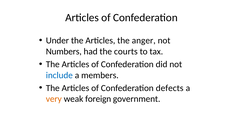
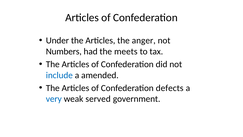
courts: courts -> meets (126, 51)
members: members -> amended (100, 75)
very colour: orange -> blue (54, 99)
foreign: foreign -> served (98, 99)
